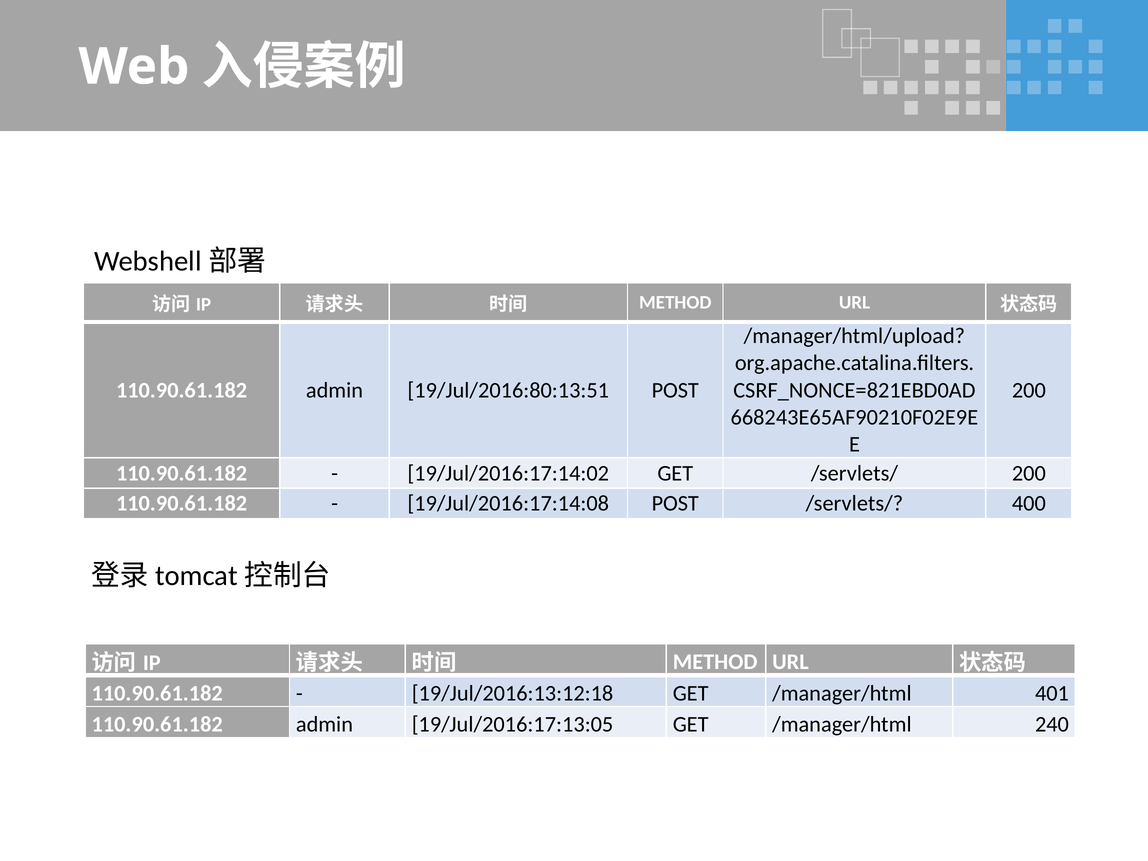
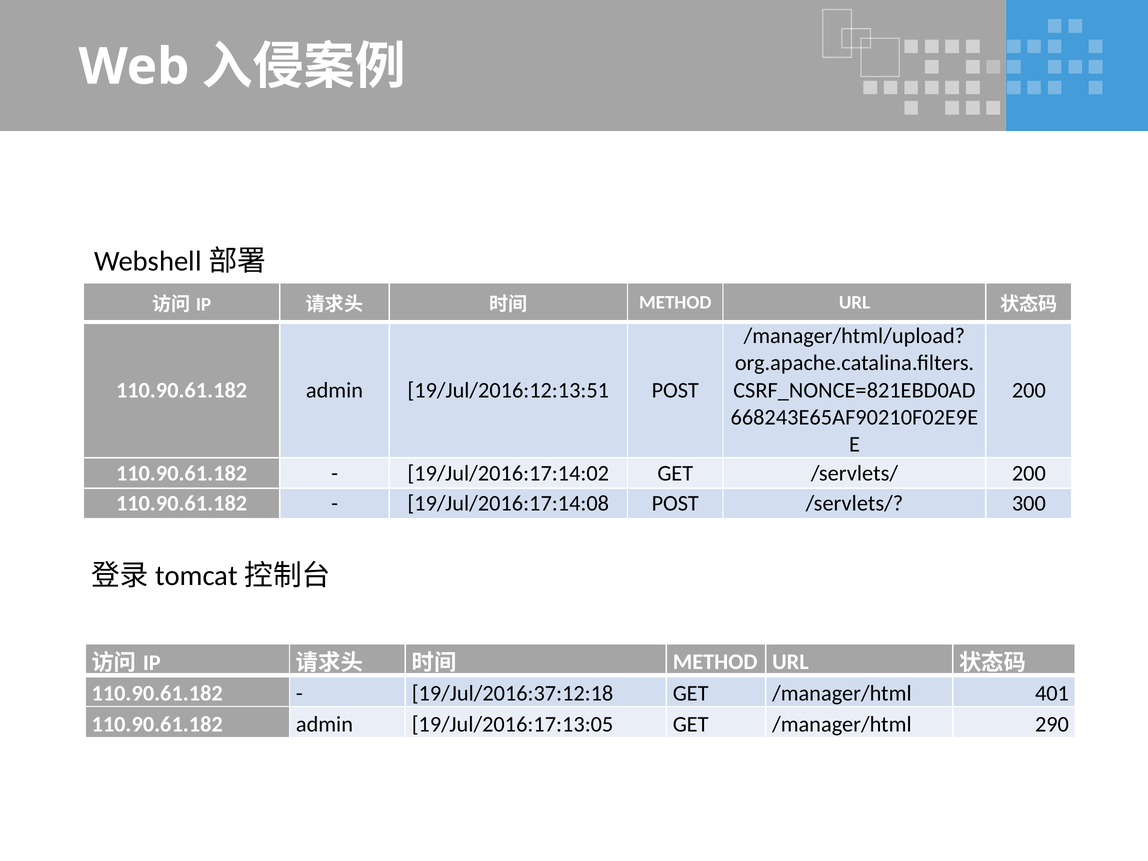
19/Jul/2016:80:13:51: 19/Jul/2016:80:13:51 -> 19/Jul/2016:12:13:51 (508, 390)
400: 400 -> 300 (1029, 504)
19/Jul/2016:13:12:18: 19/Jul/2016:13:12:18 -> 19/Jul/2016:37:12:18 (513, 693)
240: 240 -> 290 (1052, 724)
